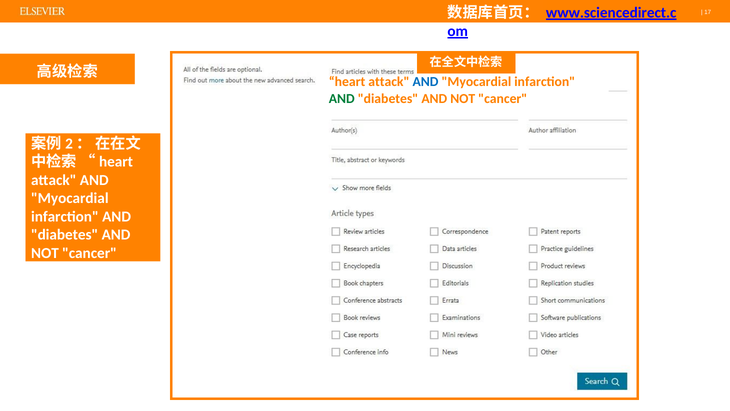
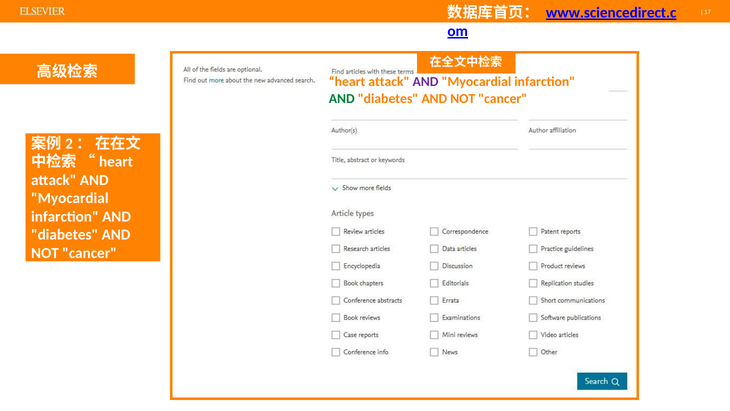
AND colour: blue -> purple (425, 82)
